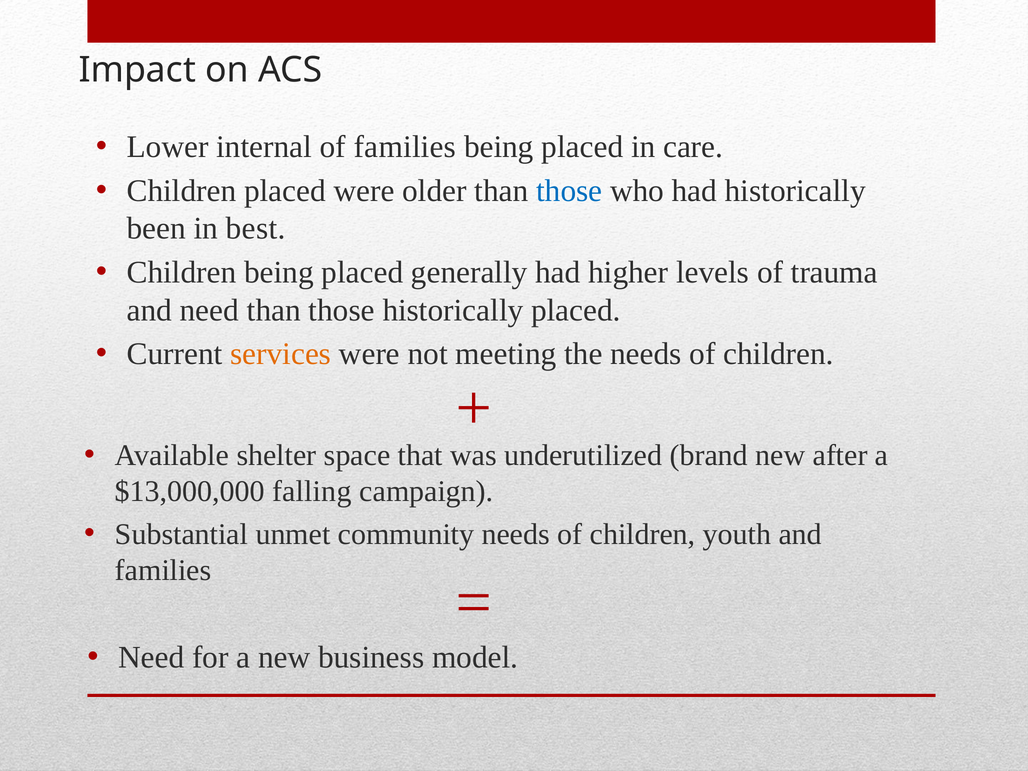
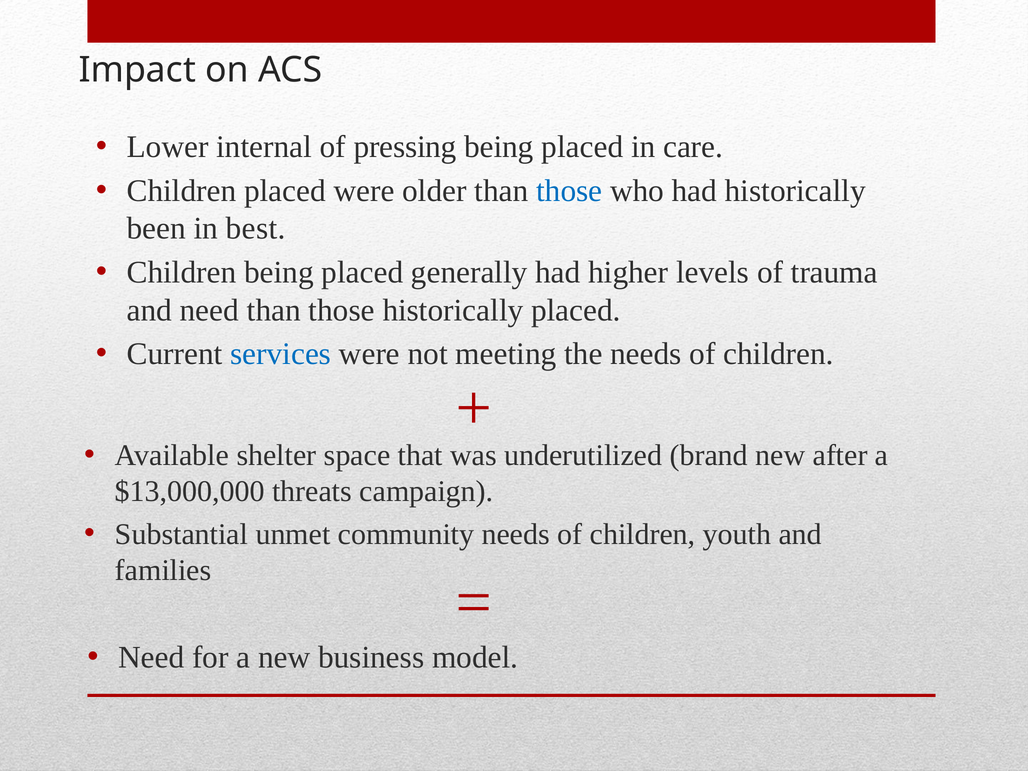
of families: families -> pressing (405, 147)
services colour: orange -> blue (281, 354)
falling: falling -> threats (312, 491)
